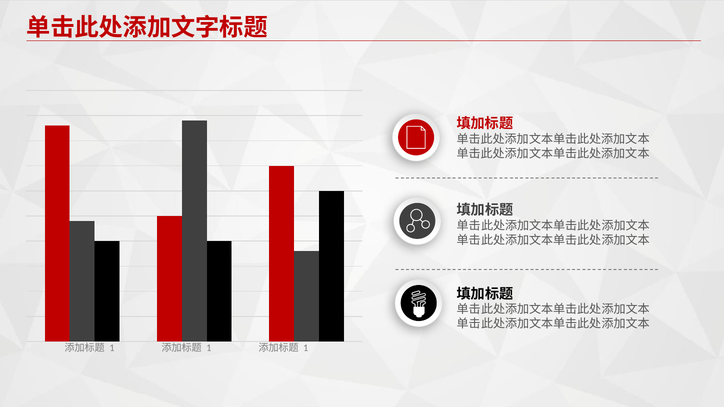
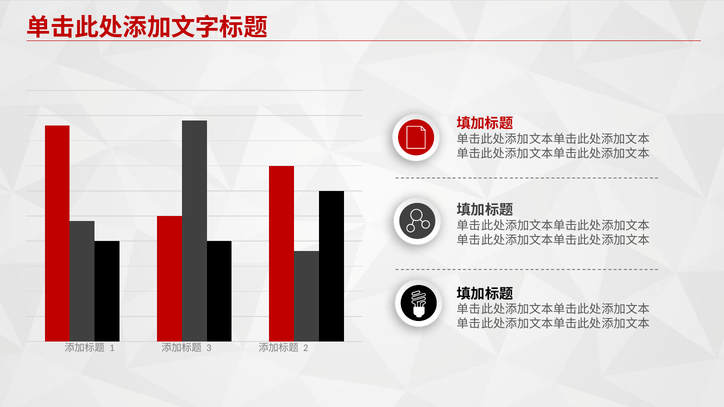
1: 1 -> 3 (209, 348)
1: 1 -> 2 (306, 348)
